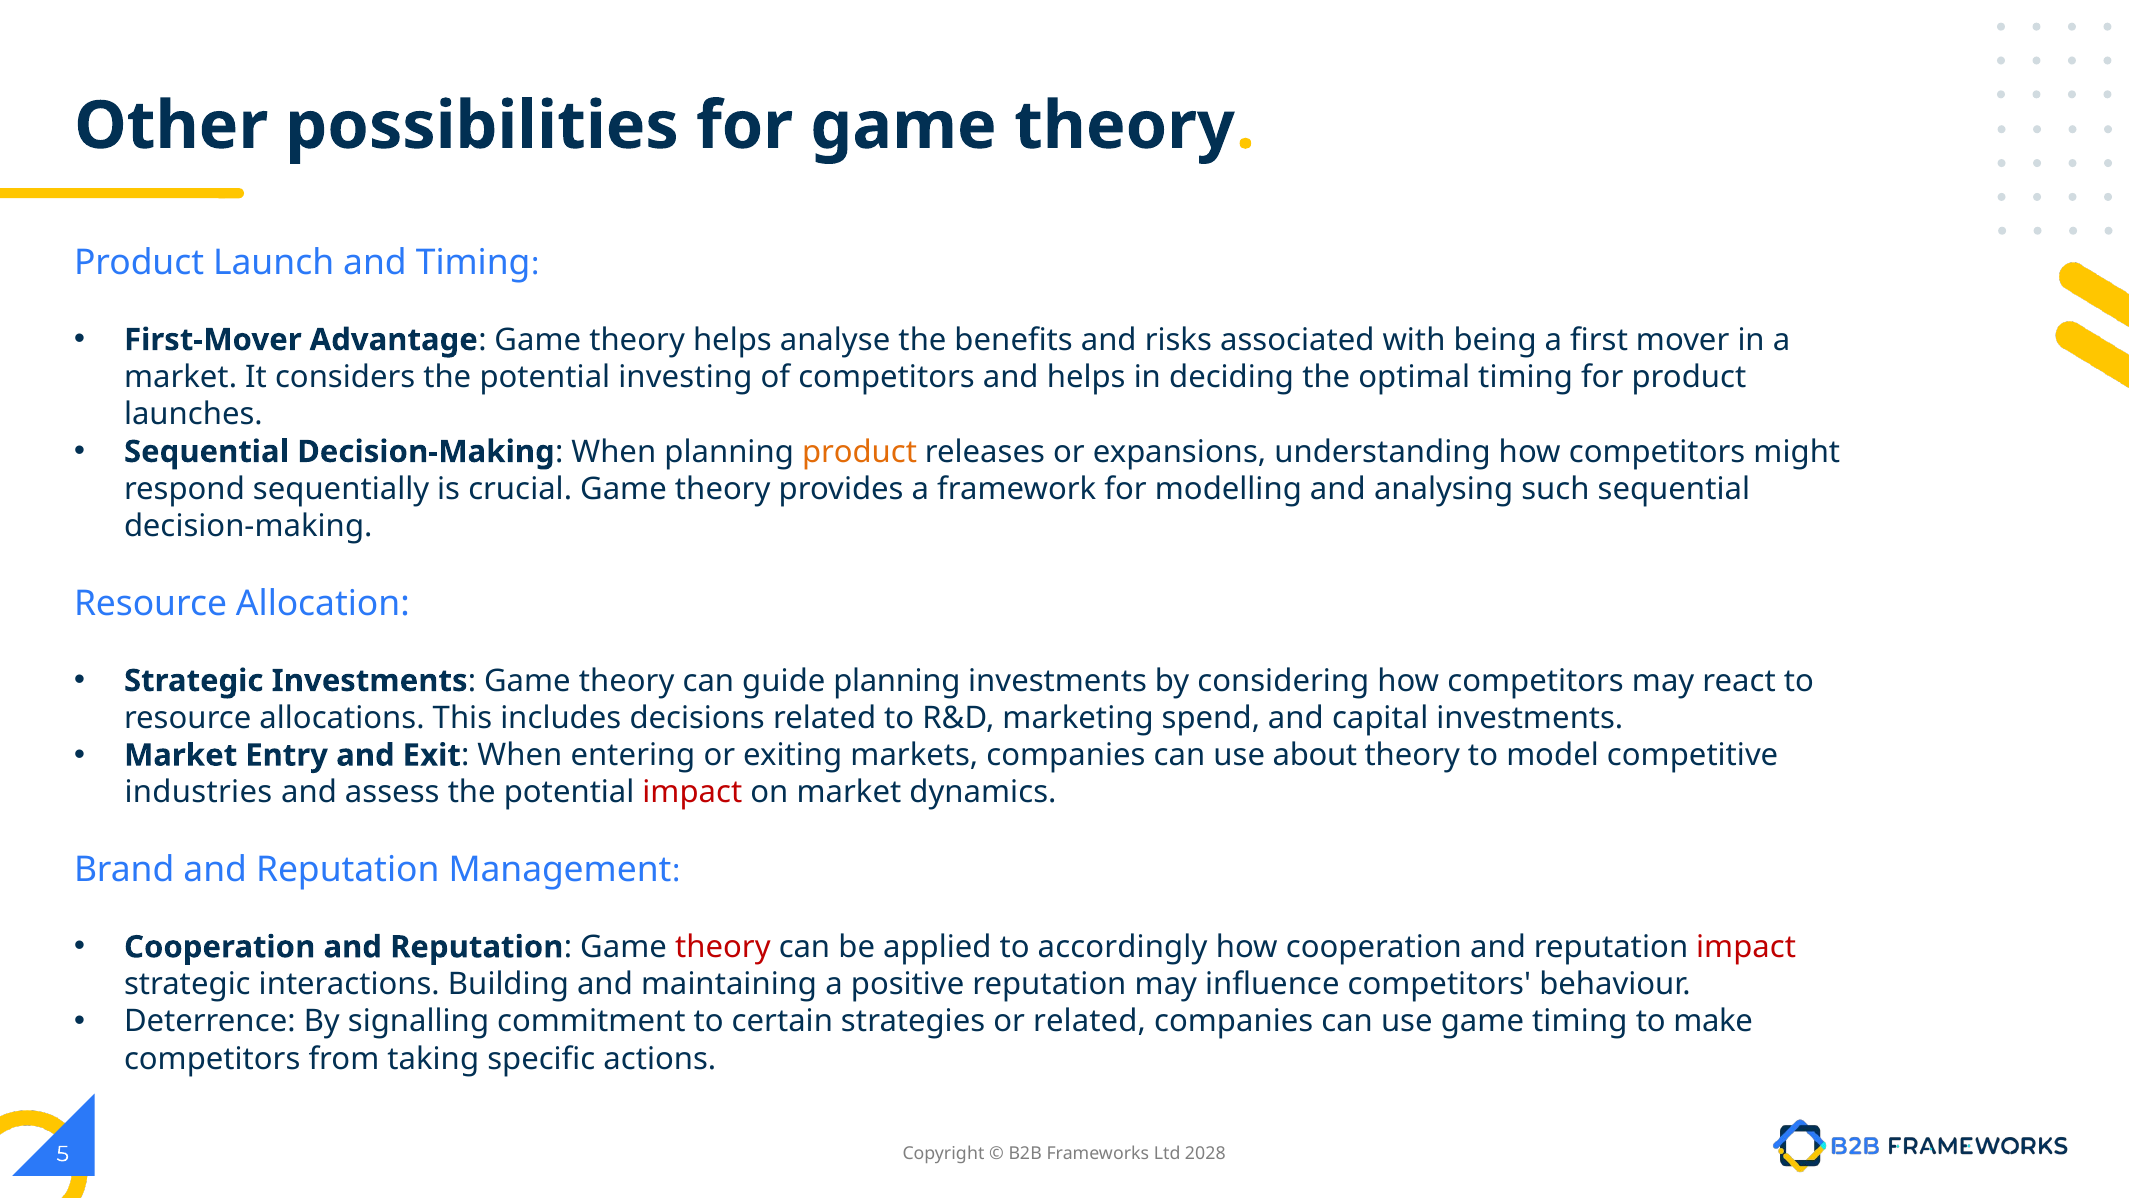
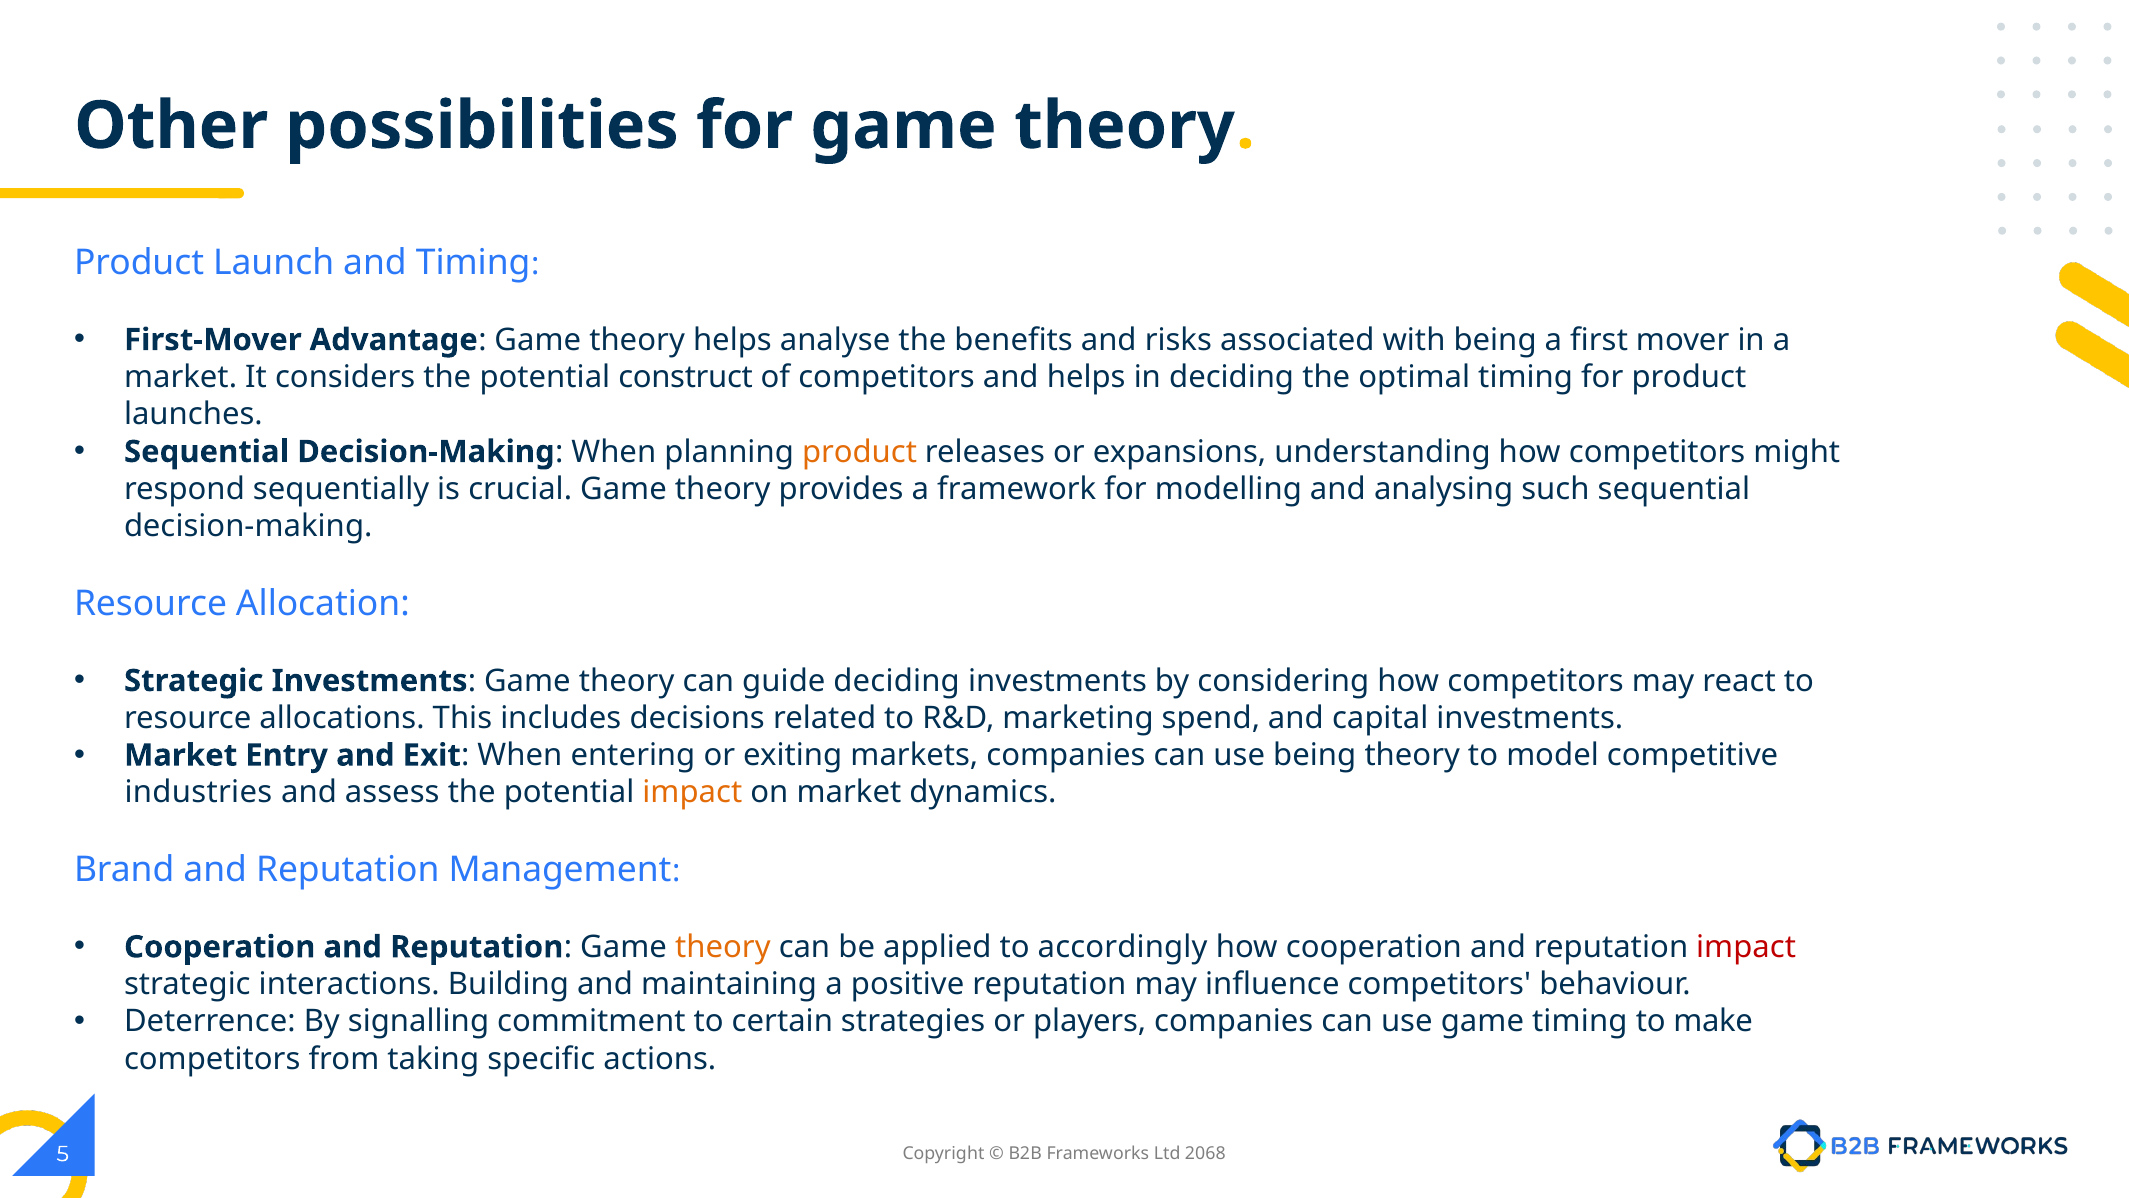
investing: investing -> construct (686, 377)
guide planning: planning -> deciding (897, 681)
use about: about -> being (1315, 755)
impact colour: red -> orange (692, 792)
theory colour: red -> orange (723, 947)
or related: related -> players (1090, 1021)
2028: 2028 -> 2068 (1205, 1153)
